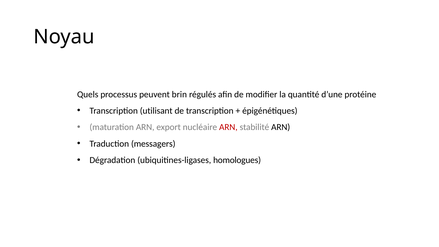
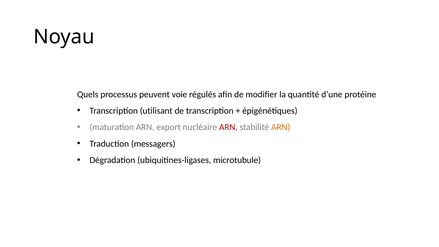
brin: brin -> voie (179, 94)
ARN colour: black -> orange (281, 127)
homologues: homologues -> microtubule (237, 160)
